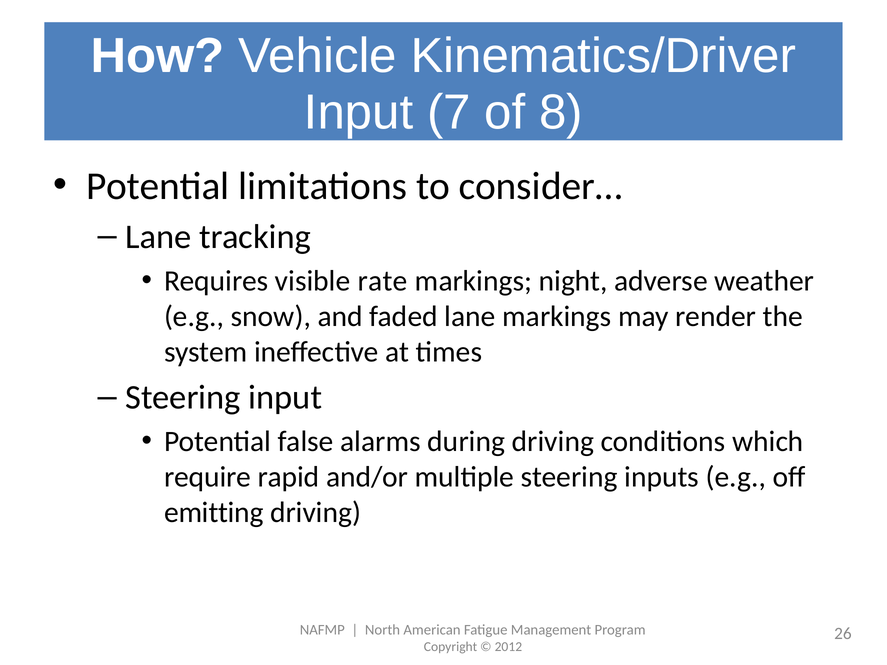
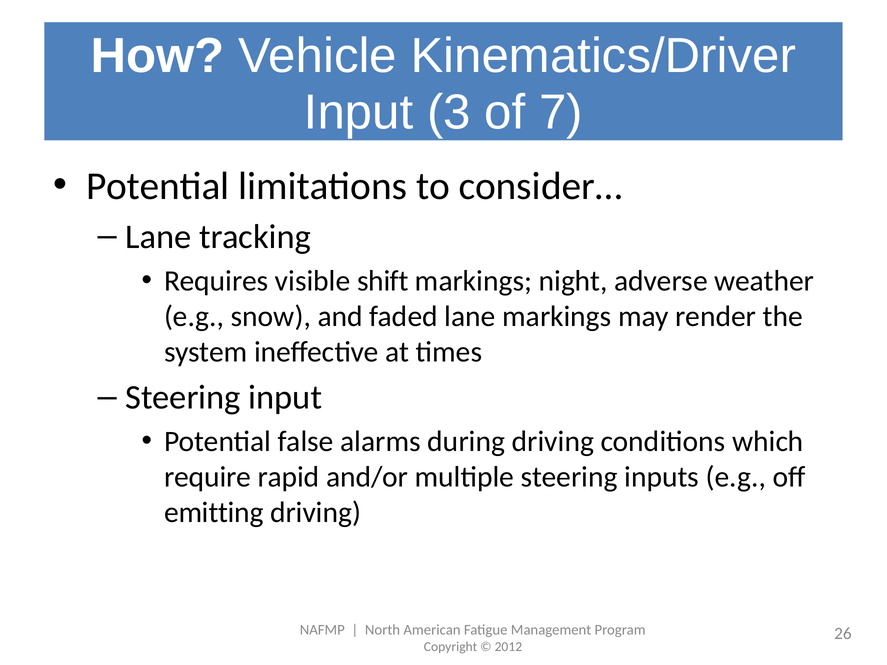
7: 7 -> 3 (449, 112)
8: 8 -> 7 (561, 112)
rate: rate -> shift (383, 281)
